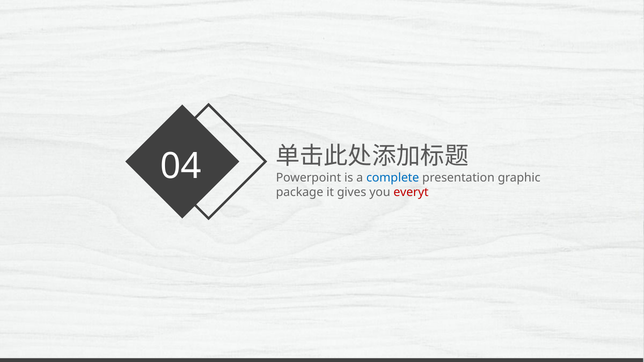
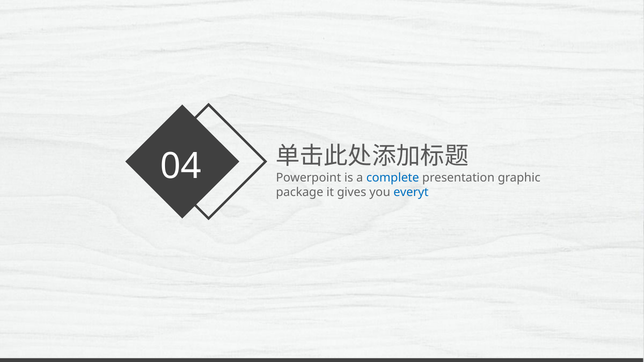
everyt colour: red -> blue (411, 193)
